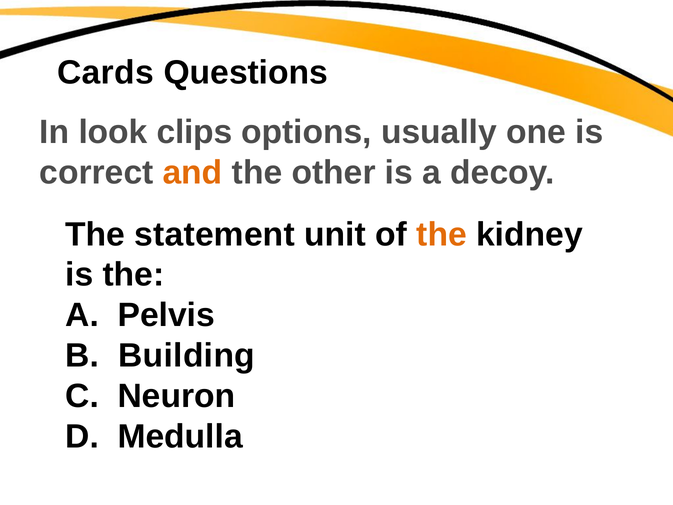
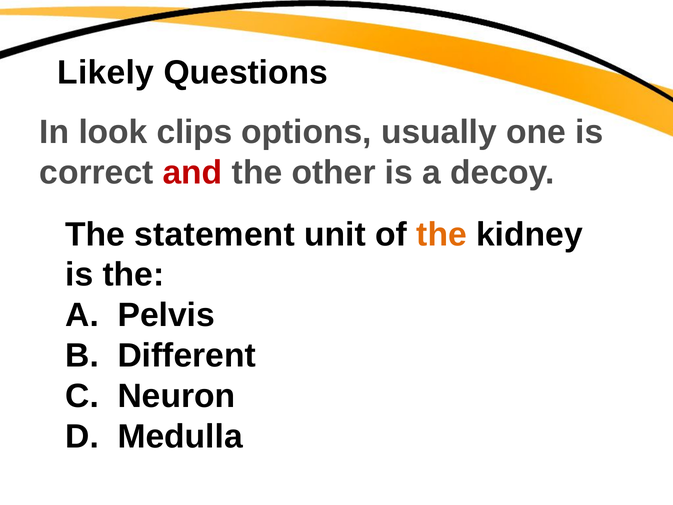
Cards: Cards -> Likely (106, 72)
and colour: orange -> red (193, 173)
Building: Building -> Different (187, 355)
